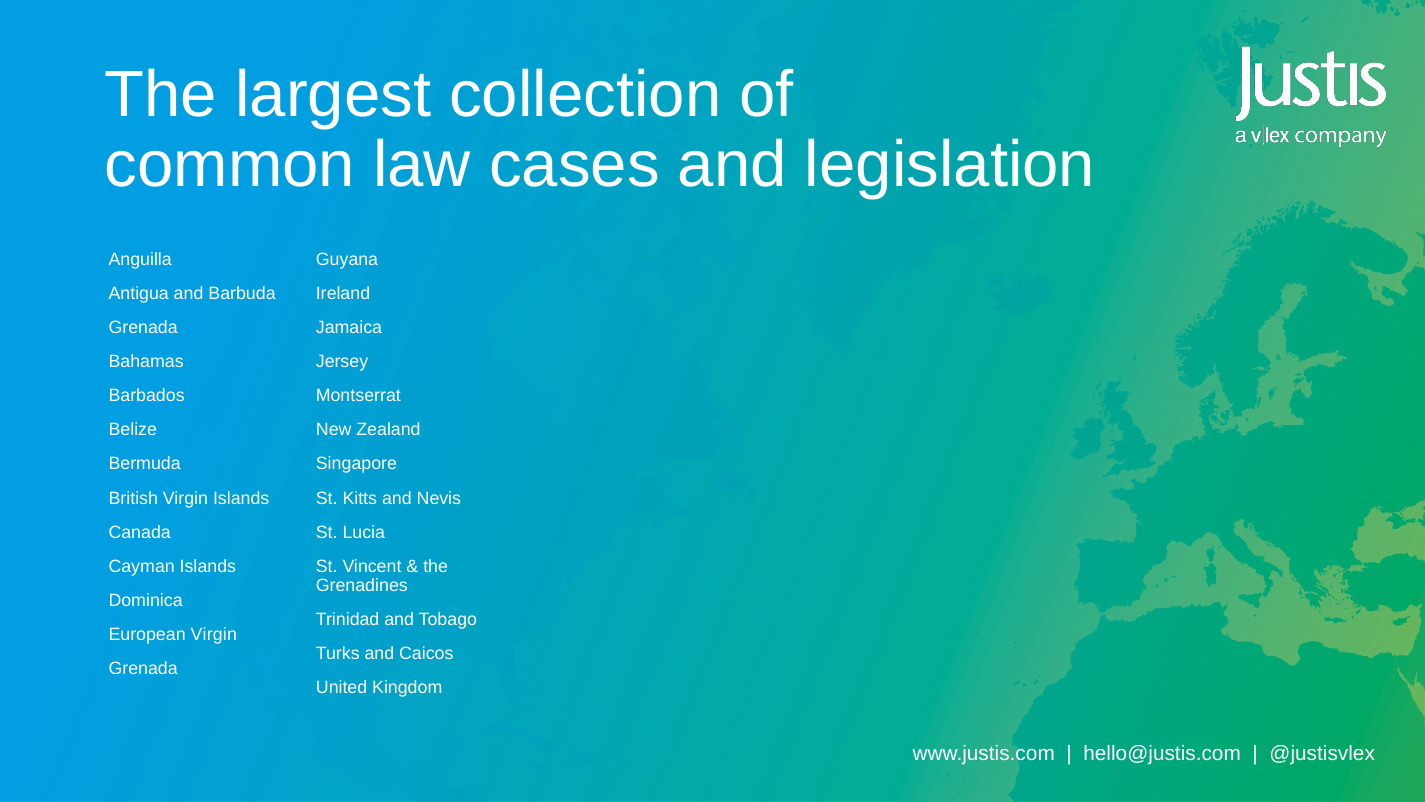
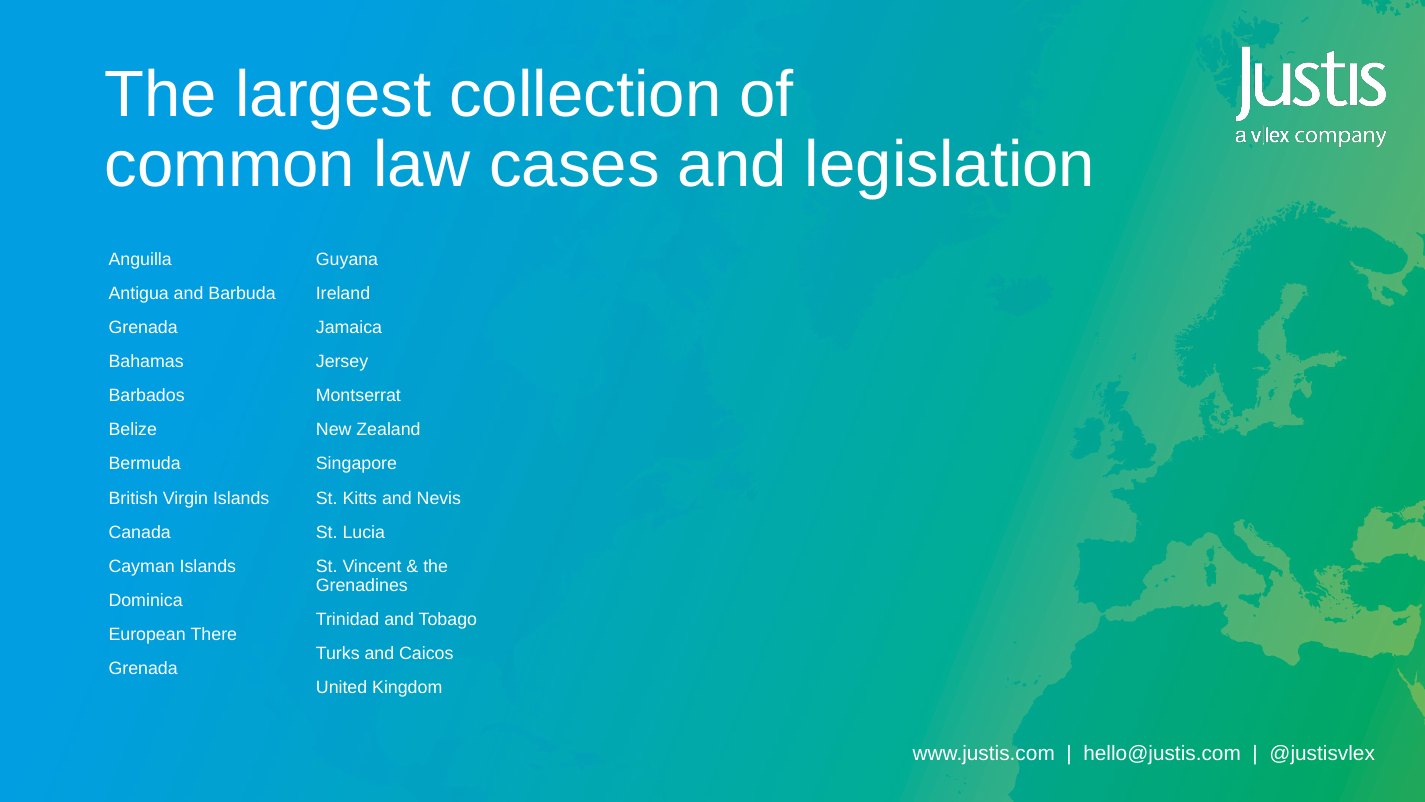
European Virgin: Virgin -> There (214, 634)
